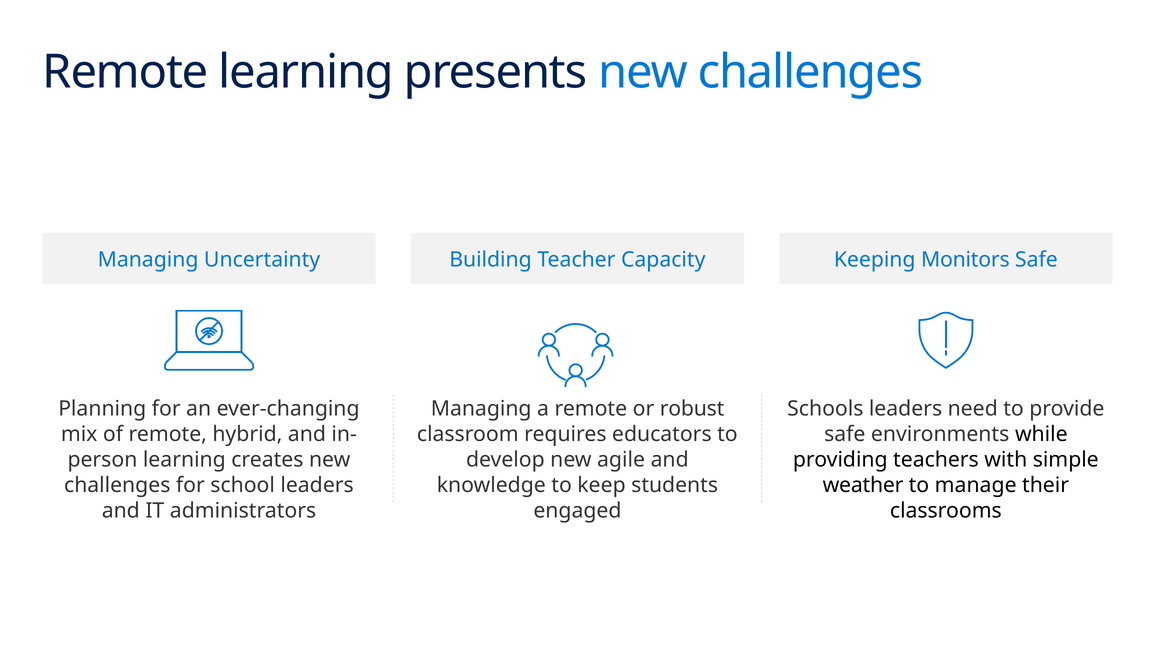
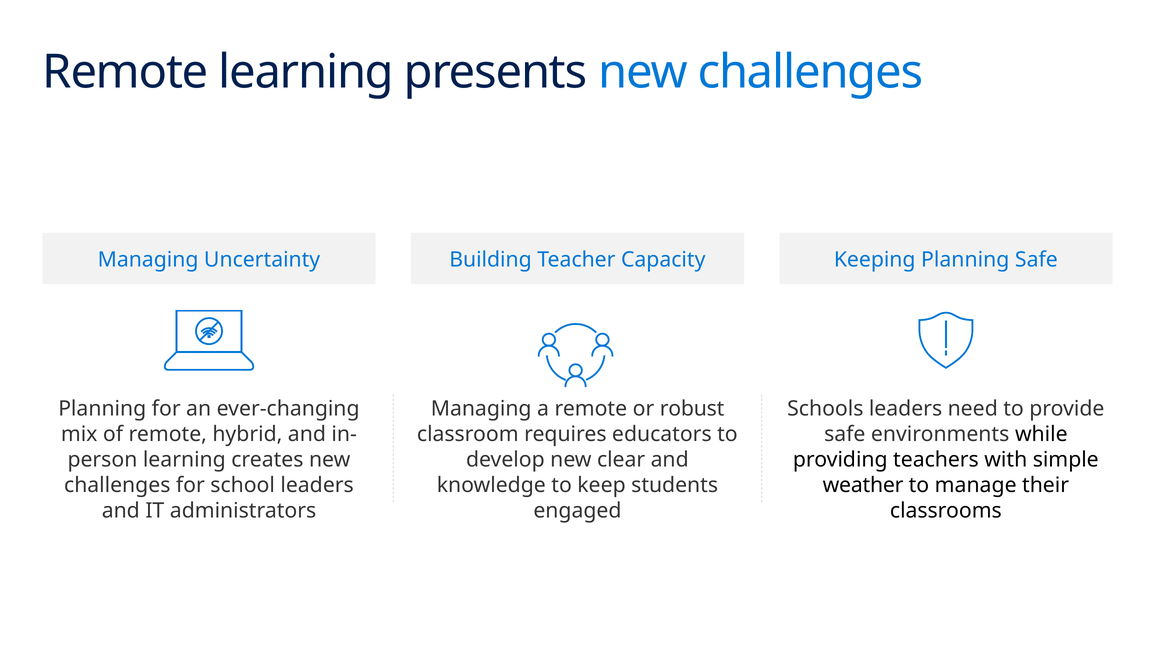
Keeping Monitors: Monitors -> Planning (965, 260)
agile: agile -> clear (621, 459)
